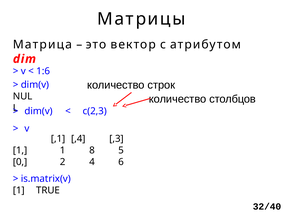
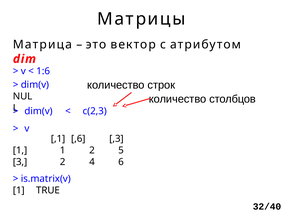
,4: ,4 -> ,6 (78, 139)
1 8: 8 -> 2 (92, 150)
0: 0 -> 3 (20, 162)
